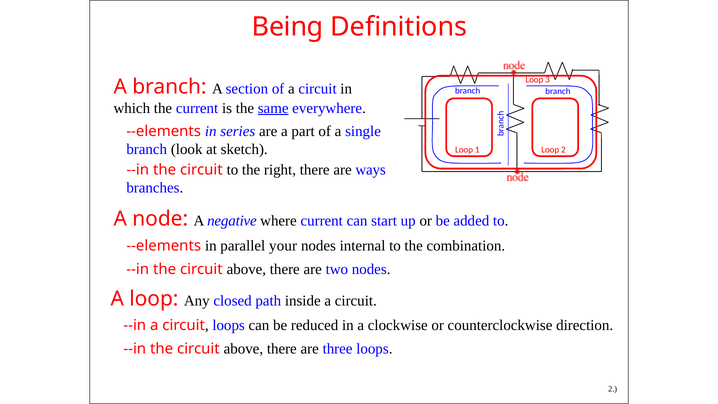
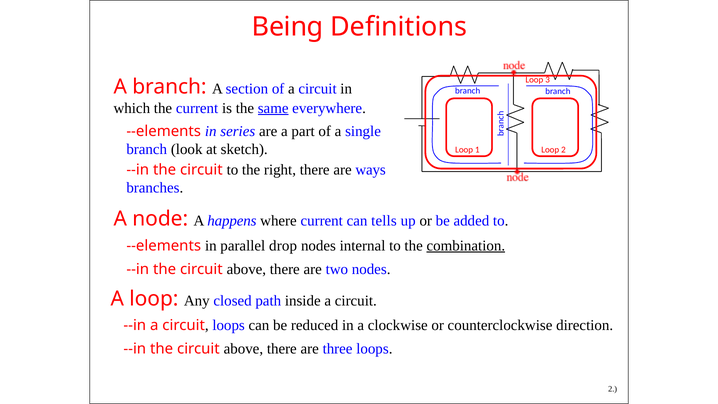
negative: negative -> happens (232, 221)
start: start -> tells (384, 221)
your: your -> drop (283, 246)
combination underline: none -> present (466, 246)
